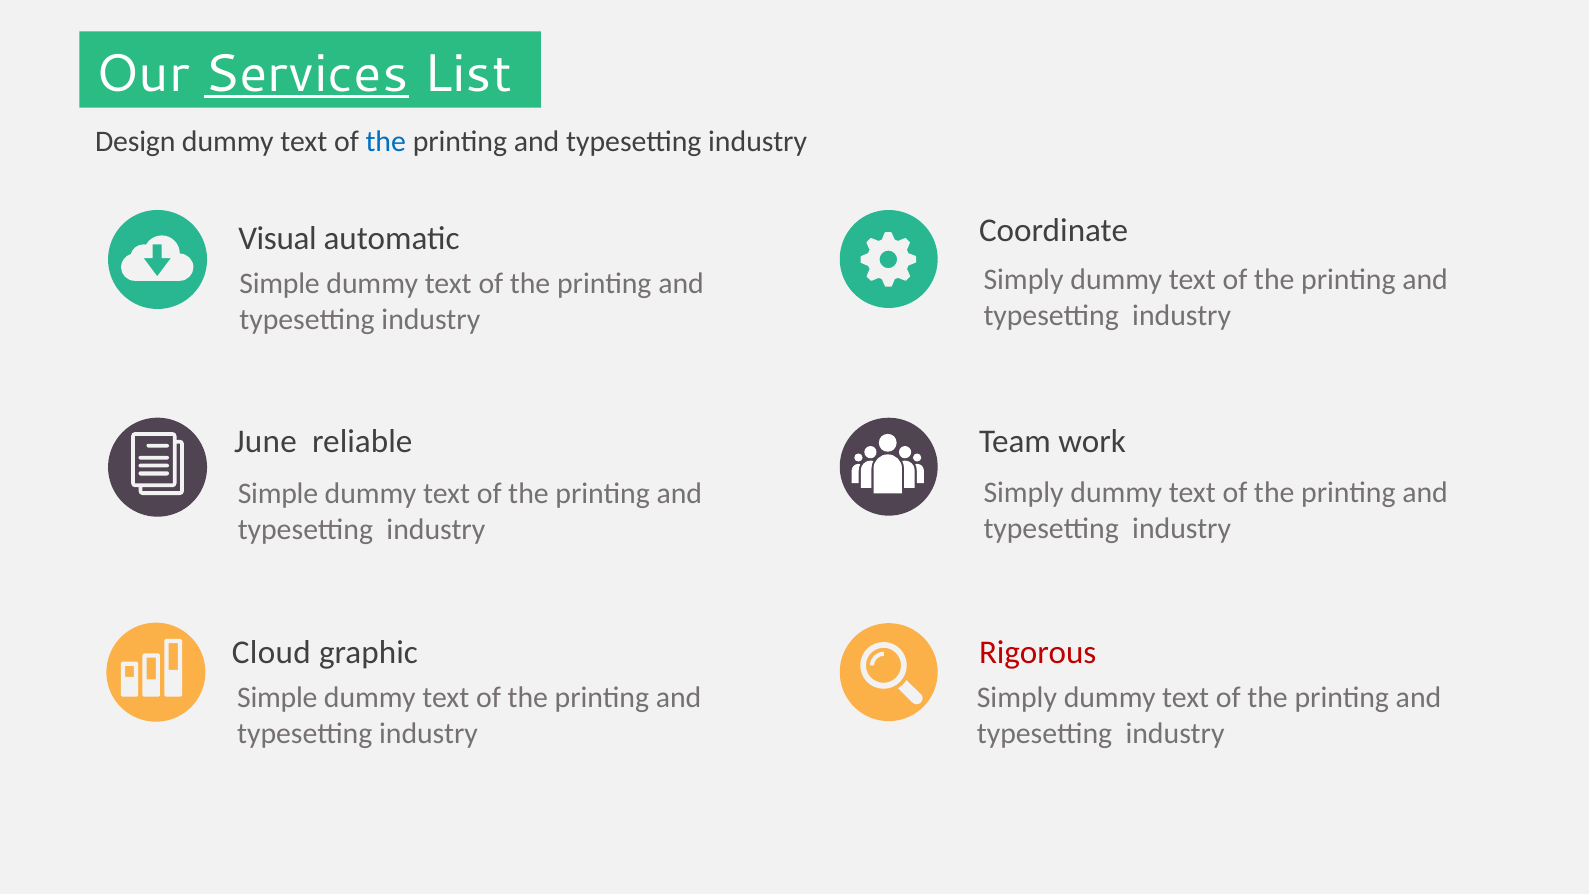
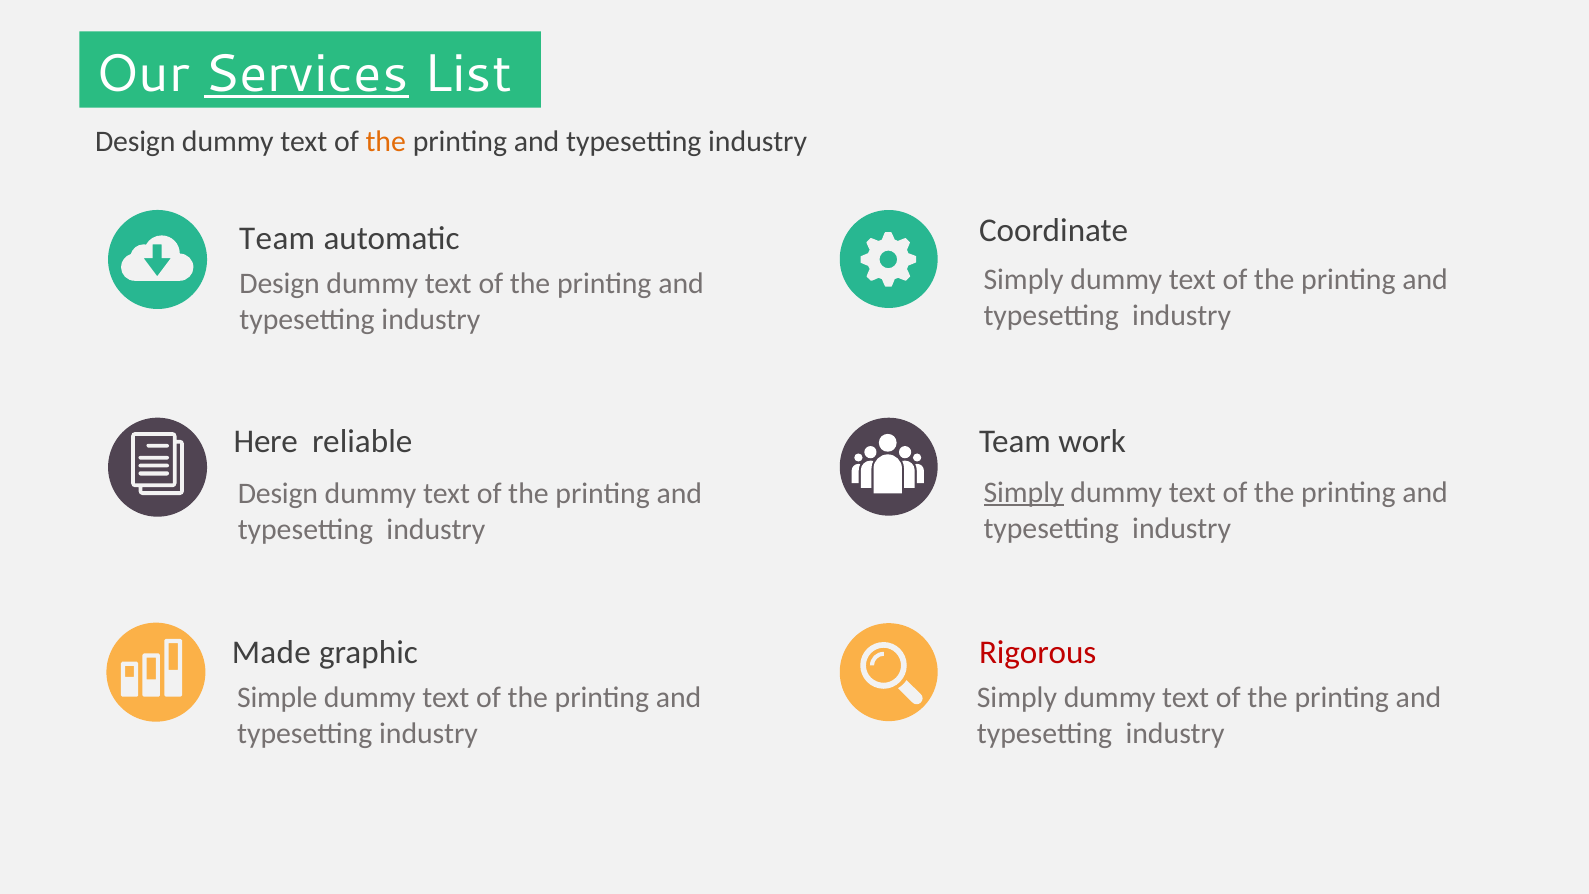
the colour: blue -> orange (386, 142)
Visual: Visual -> Team (277, 239)
Simple: Simple -> Design (280, 284)
June: June -> Here (266, 441)
Simply underline: none -> present (1024, 492)
Simple: Simple -> Design (278, 494)
Cloud: Cloud -> Made (271, 653)
